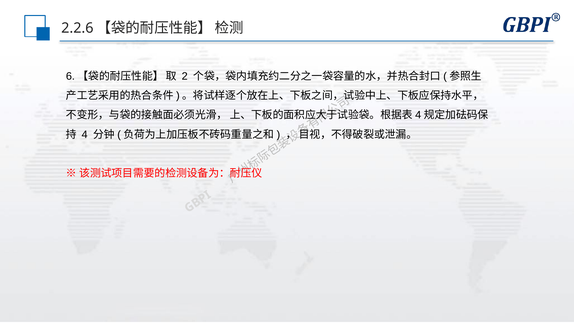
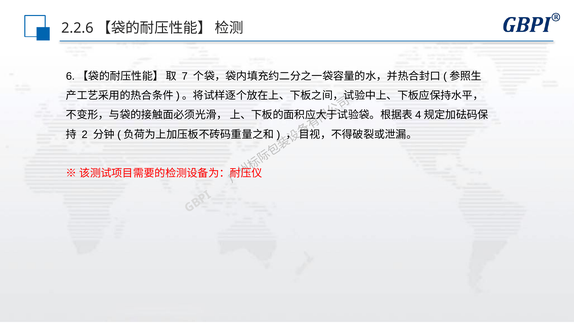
2: 2 -> 7 (185, 76)
4: 4 -> 2 (85, 134)
